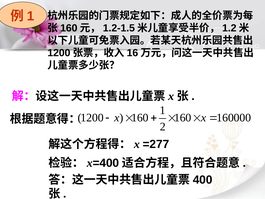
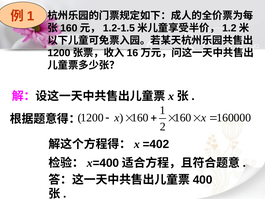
=277: =277 -> =402 (156, 144)
